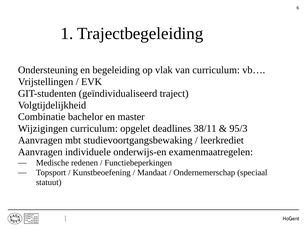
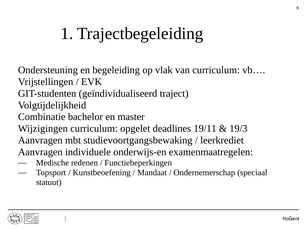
38/11: 38/11 -> 19/11 (205, 128)
95/3: 95/3 -> 19/3 (238, 128)
